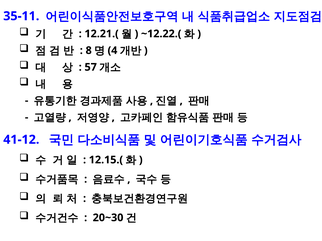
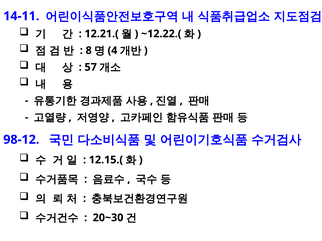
35-11: 35-11 -> 14-11 (21, 16)
41-12: 41-12 -> 98-12 (21, 140)
